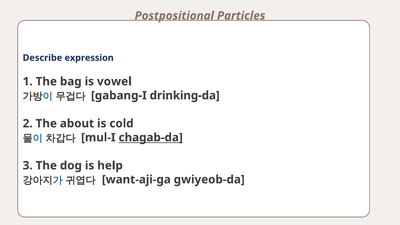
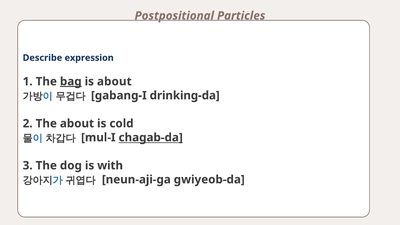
bag underline: none -> present (71, 81)
is vowel: vowel -> about (114, 81)
help: help -> with (110, 166)
want-aji-ga: want-aji-ga -> neun-aji-ga (136, 180)
